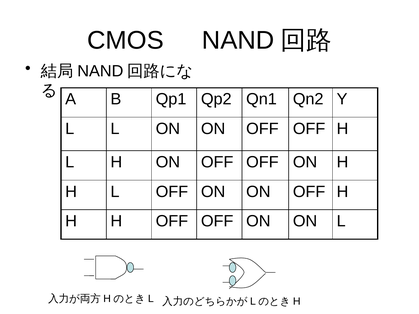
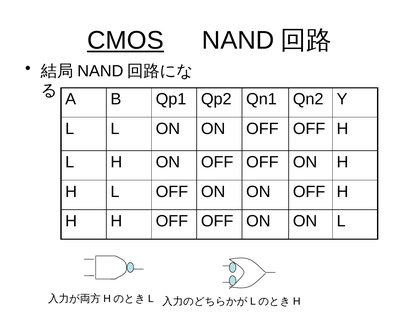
CMOS underline: none -> present (126, 41)
